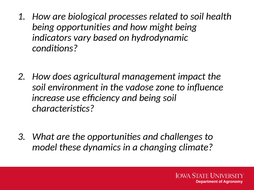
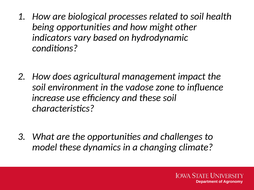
might being: being -> other (186, 27)
and being: being -> these (150, 98)
